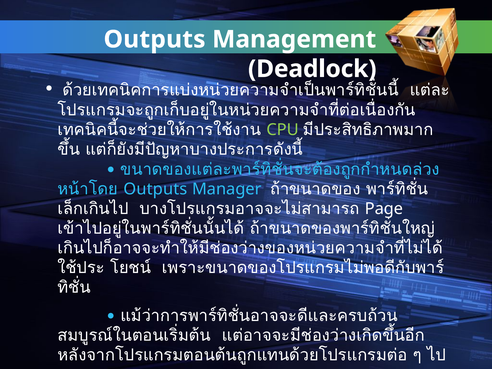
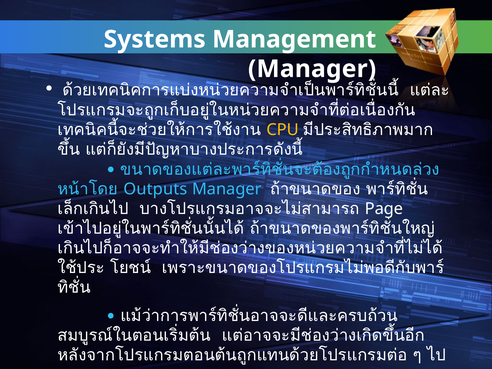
Outputs: Outputs -> Systems (155, 39)
Deadlock: Deadlock -> Manager (312, 69)
CPU colour: light green -> yellow (283, 130)
